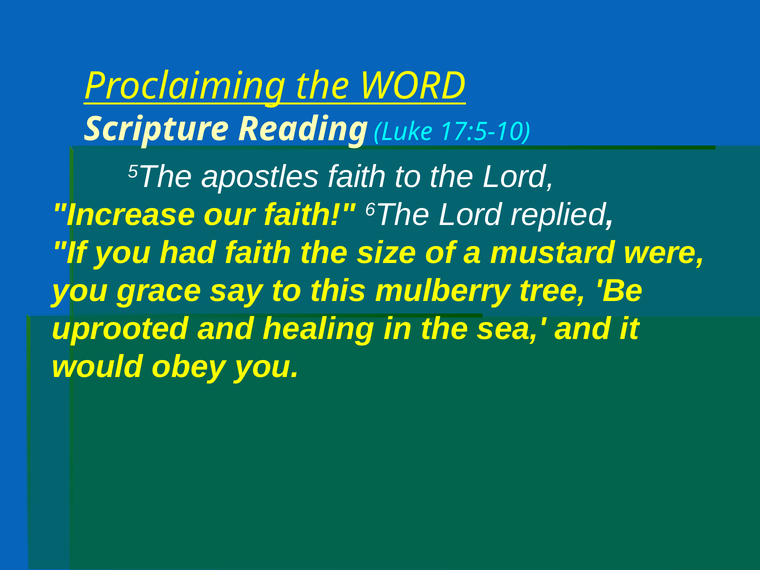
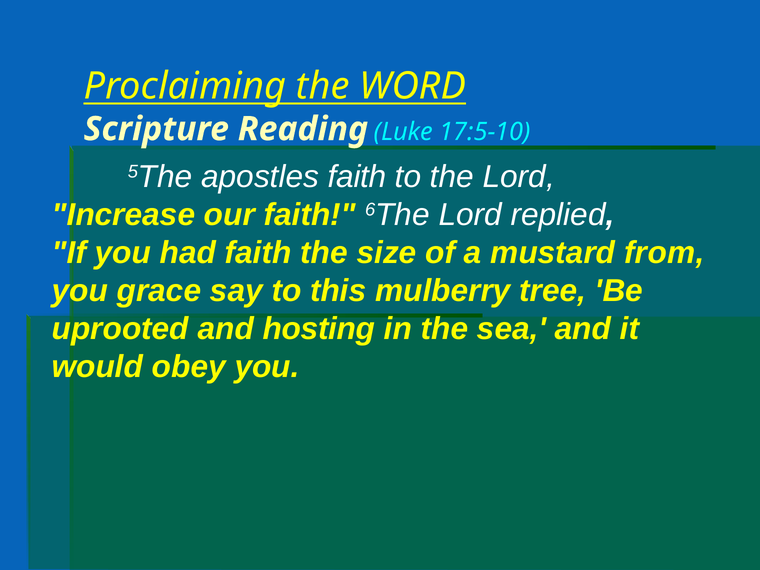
were: were -> from (664, 253)
healing: healing -> hosting (319, 329)
